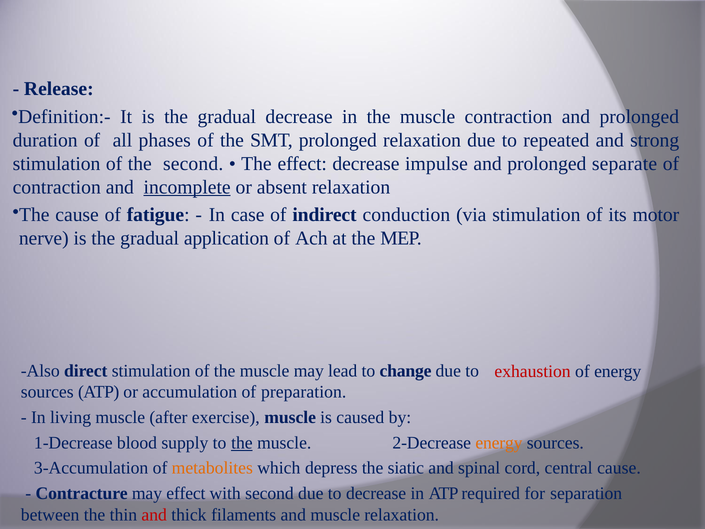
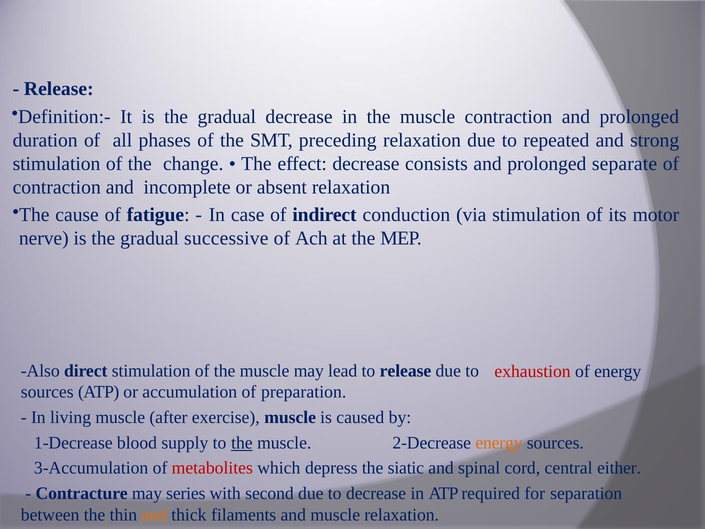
SMT prolonged: prolonged -> preceding (338, 140)
the second: second -> change (193, 164)
impulse: impulse -> consists (436, 164)
incomplete underline: present -> none (187, 187)
application: application -> successive (226, 238)
to change: change -> release (405, 371)
metabolites colour: orange -> red (212, 468)
central cause: cause -> either (619, 468)
may effect: effect -> series (186, 493)
and colour: red -> orange (154, 514)
